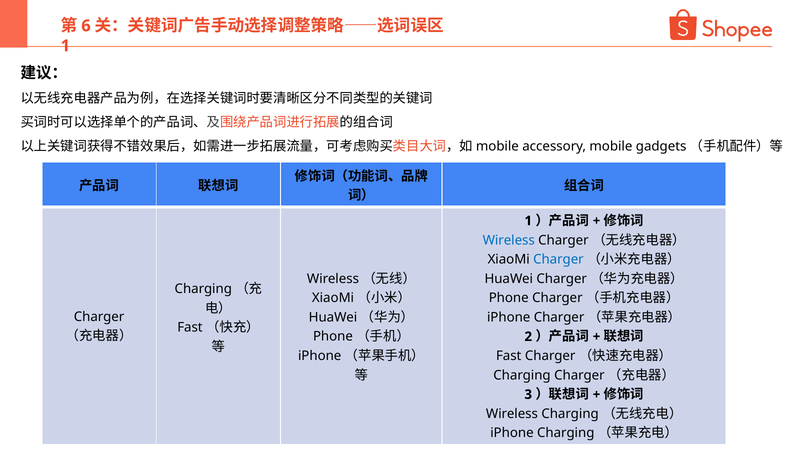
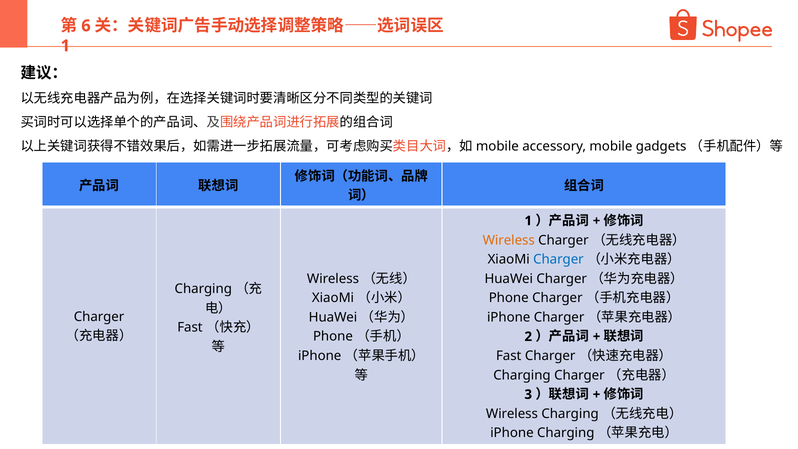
Wireless colour: blue -> orange (509, 240)
